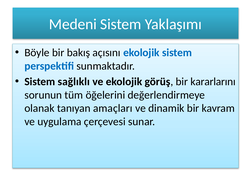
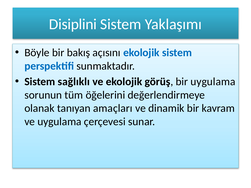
Medeni: Medeni -> Disiplini (73, 24)
bir kararlarını: kararlarını -> uygulama (213, 82)
